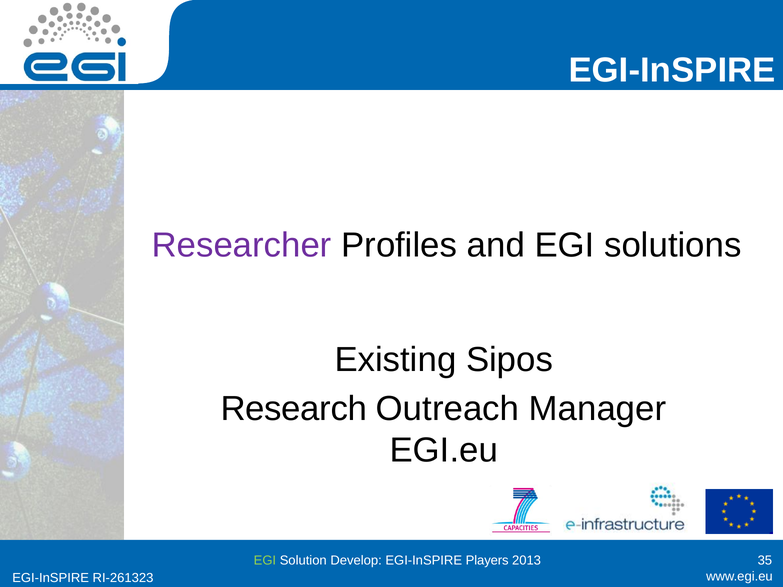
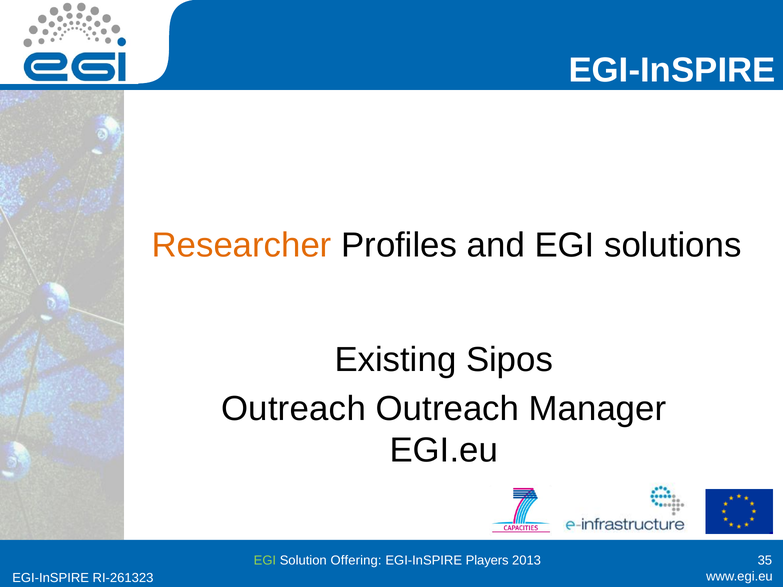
Researcher colour: purple -> orange (242, 245)
Research: Research -> Outreach (294, 409)
Develop: Develop -> Offering (356, 561)
